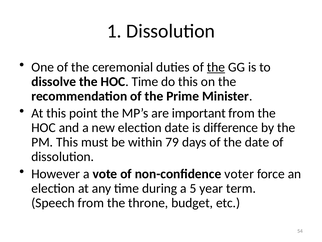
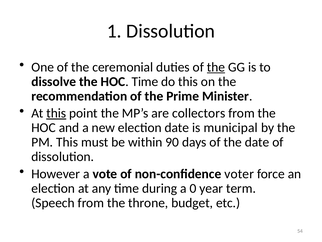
this underline: none -> present (56, 113)
important: important -> collectors (199, 113)
difference: difference -> municipal (231, 127)
79: 79 -> 90 (172, 142)
5: 5 -> 0 (193, 188)
